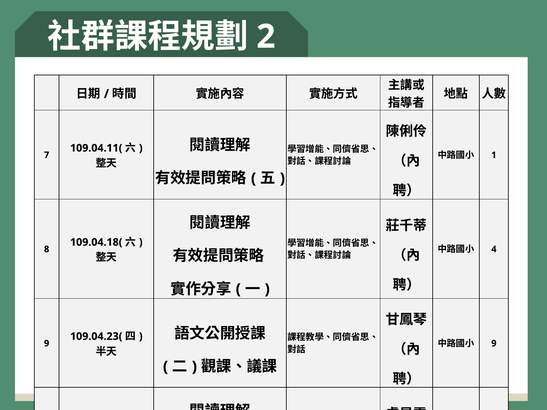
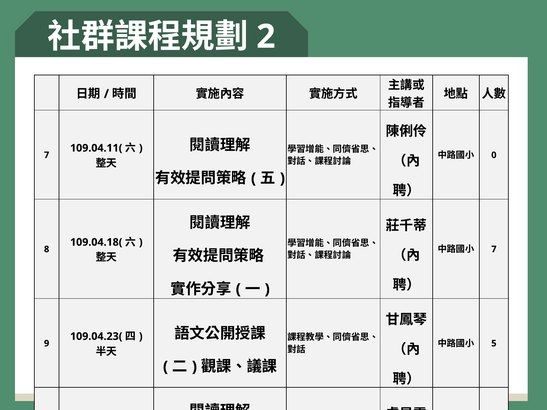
1: 1 -> 0 (494, 155)
4: 4 -> 7 (494, 249)
9: 9 -> 5 (494, 344)
